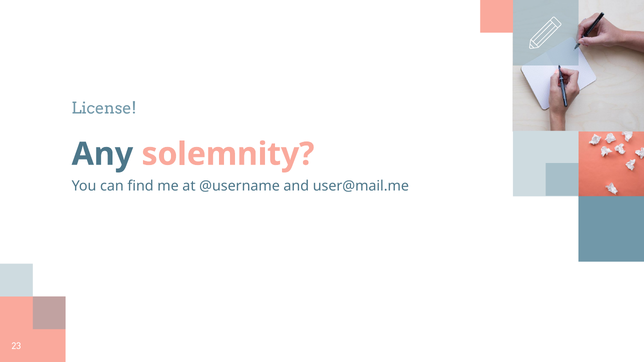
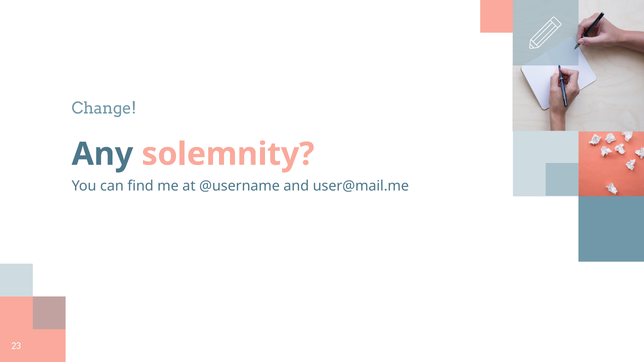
License: License -> Change (104, 108)
